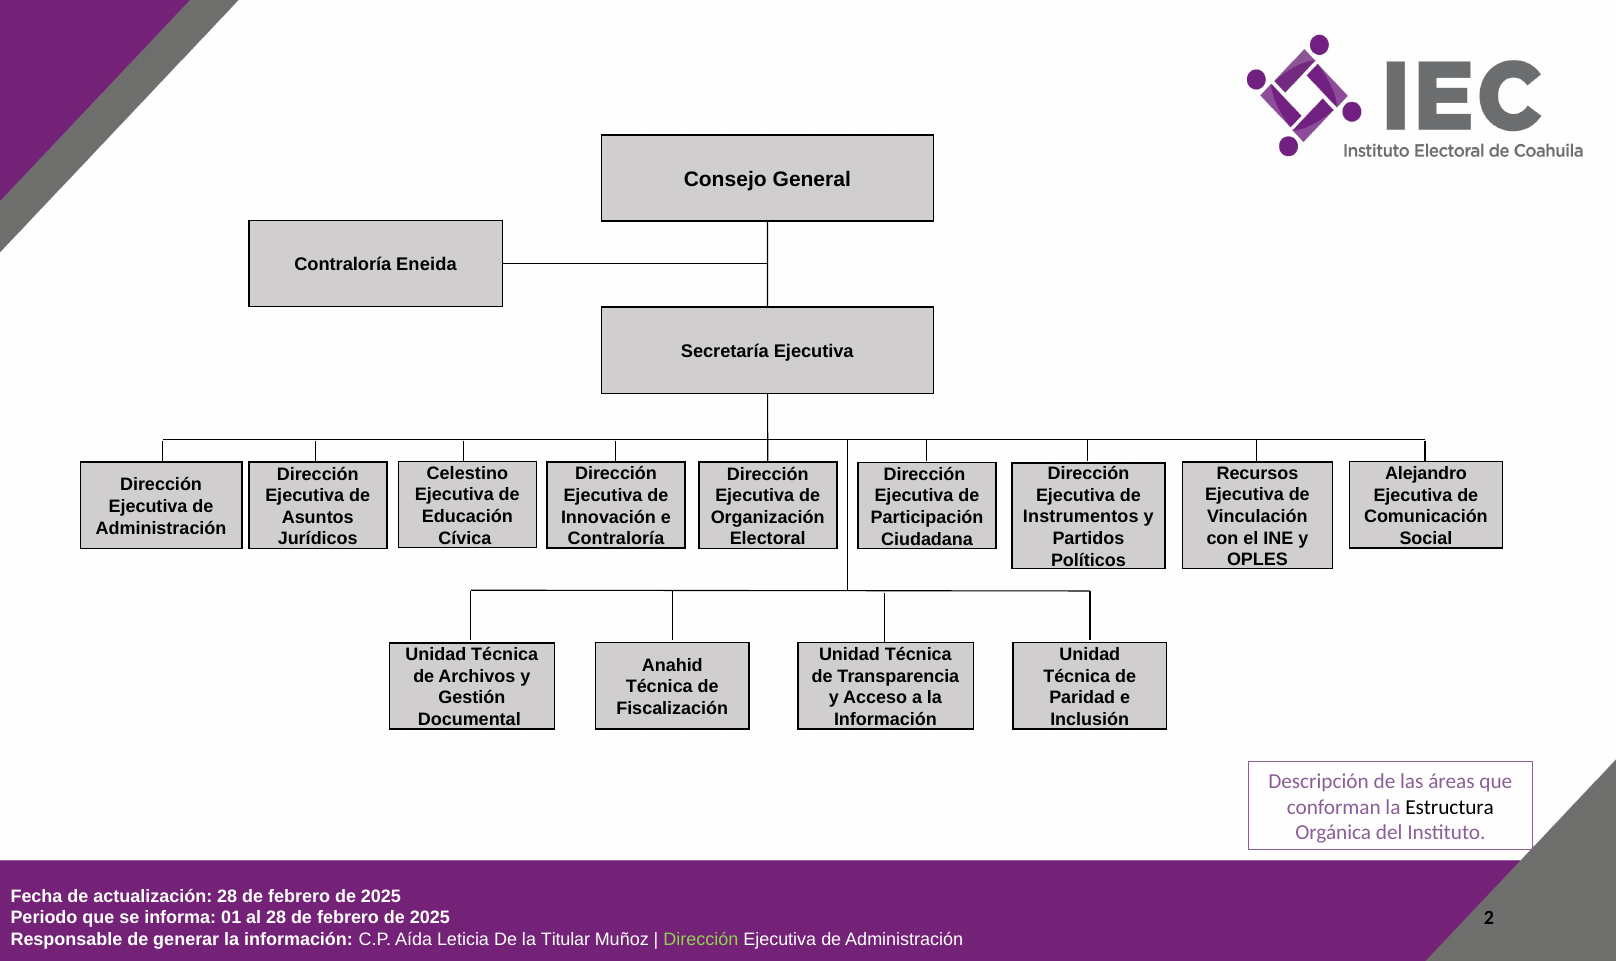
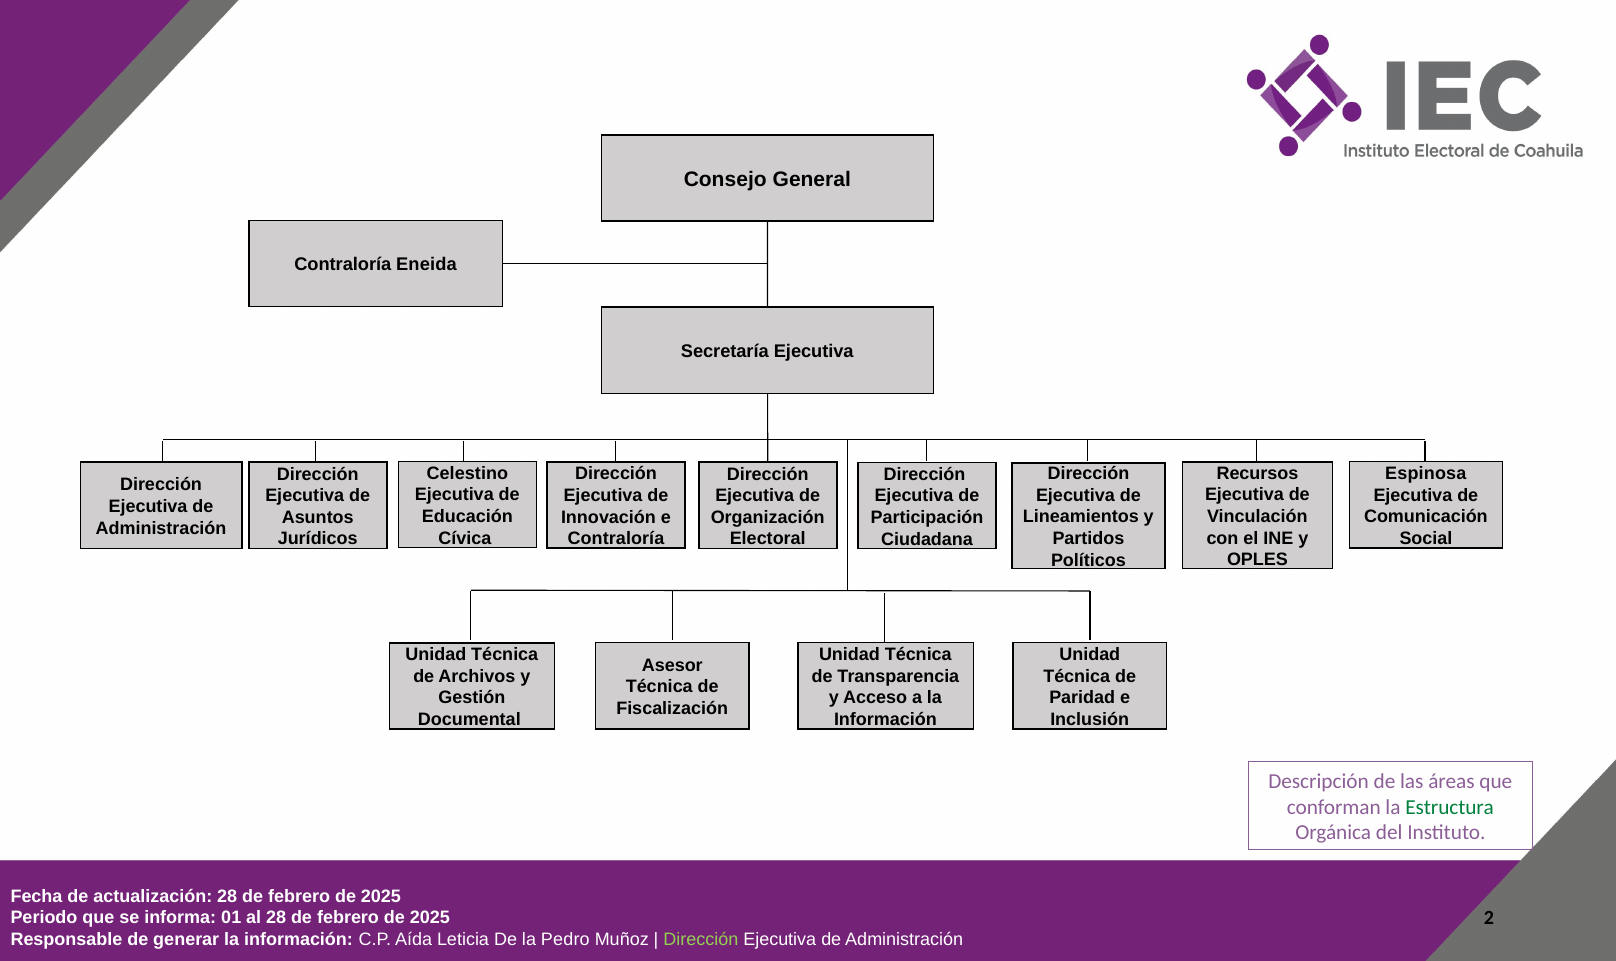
Alejandro: Alejandro -> Espinosa (1426, 474)
Instrumentos: Instrumentos -> Lineamientos (1081, 517)
Anahid: Anahid -> Asesor (672, 665)
Estructura colour: black -> green (1450, 807)
Titular: Titular -> Pedro (565, 939)
